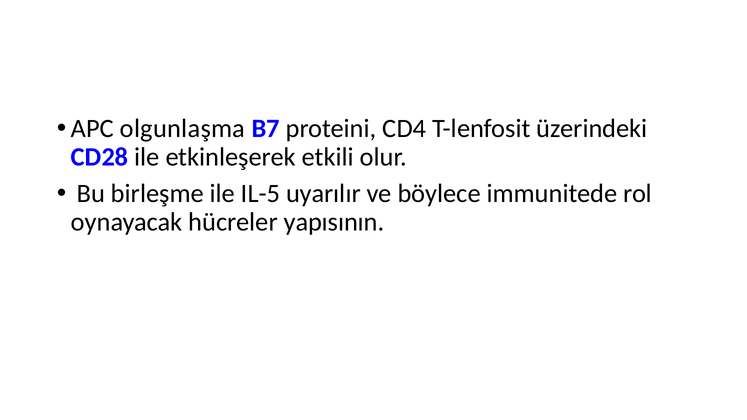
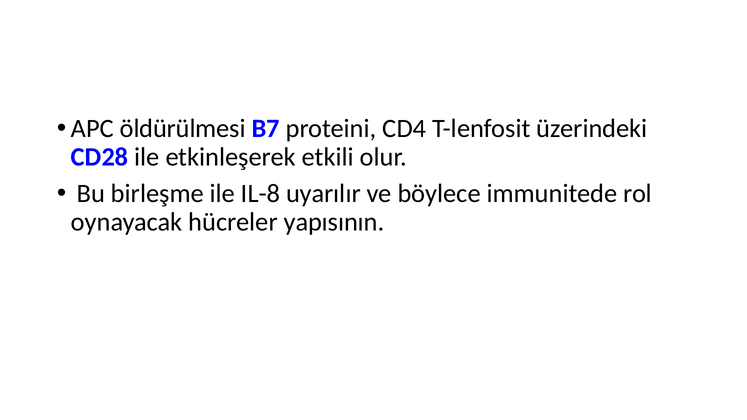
olgunlaşma: olgunlaşma -> öldürülmesi (183, 129)
IL-5: IL-5 -> IL-8 (261, 194)
